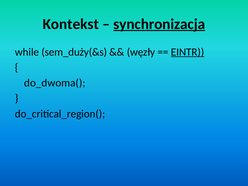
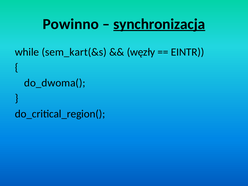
Kontekst: Kontekst -> Powinno (71, 24)
sem_duży(&s: sem_duży(&s -> sem_kart(&s (74, 52)
EINTR underline: present -> none (188, 52)
